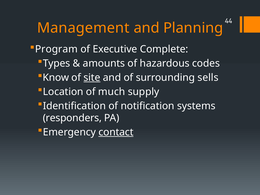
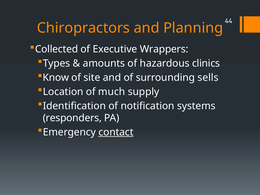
Management: Management -> Chiropractors (83, 28)
Program: Program -> Collected (57, 49)
Complete: Complete -> Wrappers (164, 49)
codes: codes -> clinics (206, 63)
site underline: present -> none (92, 78)
